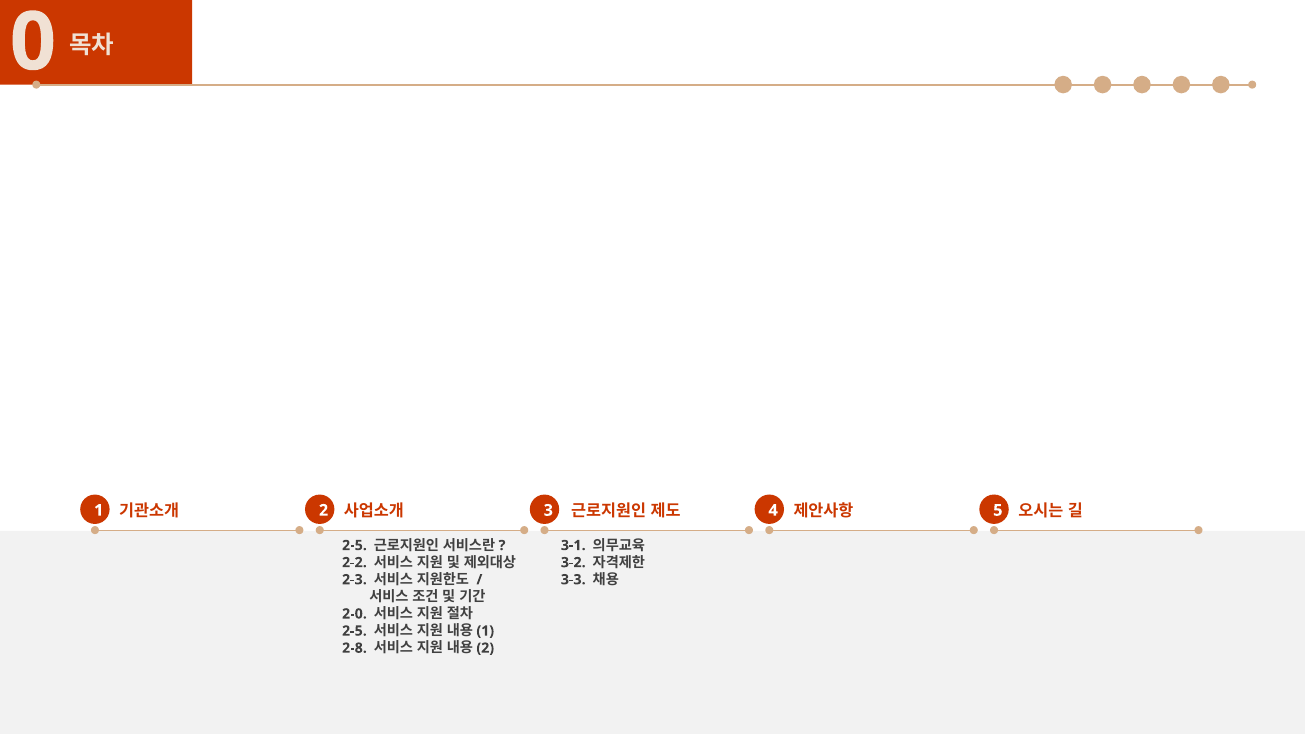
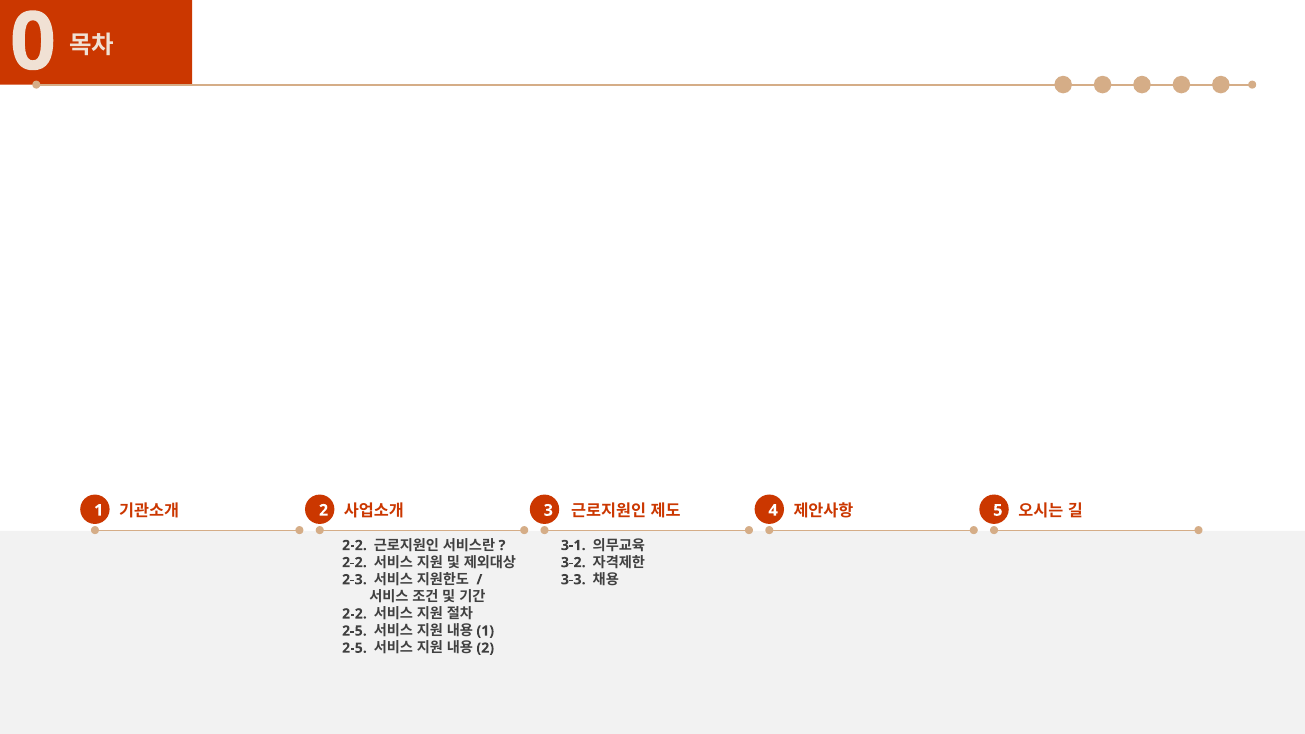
2-5: 2-5 -> 2-2 (354, 545)
2-0: 2-0 -> 2-2 (354, 614)
2-8: 2-8 -> 2-5 (354, 648)
